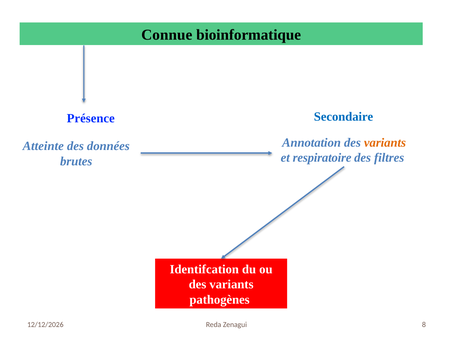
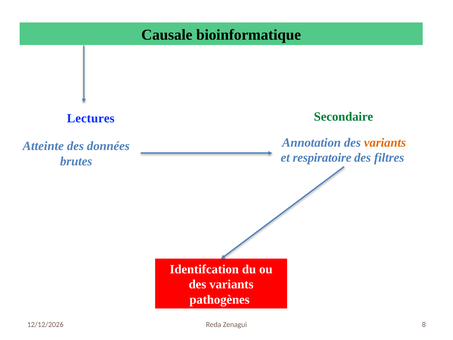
Connue: Connue -> Causale (167, 35)
Secondaire colour: blue -> green (344, 117)
Présence: Présence -> Lectures (91, 118)
